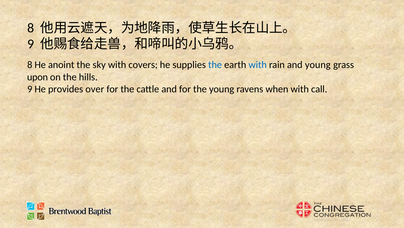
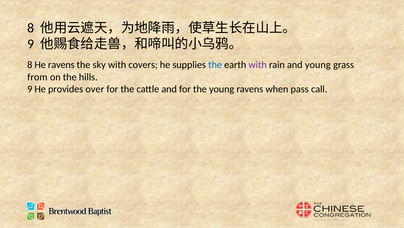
He anoint: anoint -> ravens (61, 65)
with colour: blue -> purple (258, 65)
upon: upon -> from (37, 77)
when with: with -> pass (300, 89)
